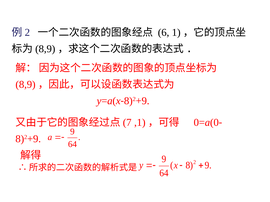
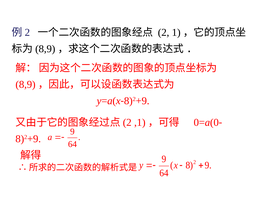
6: 6 -> 2 (164, 33)
7: 7 -> 2 (127, 123)
